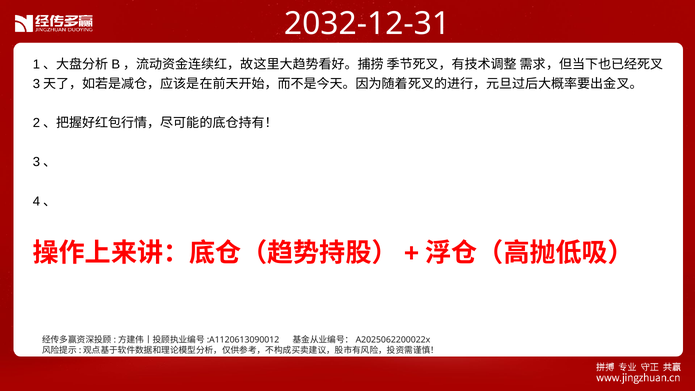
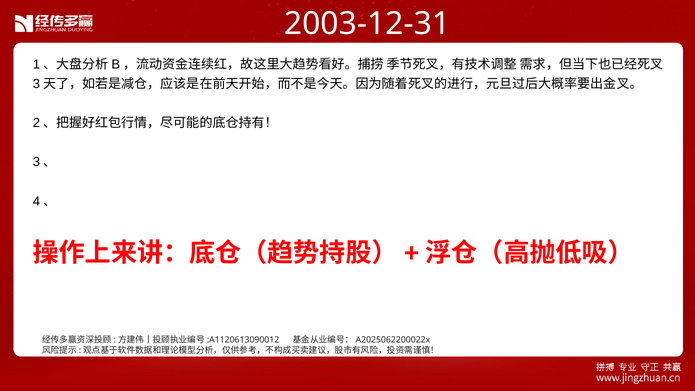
2032-12-31: 2032-12-31 -> 2003-12-31 (367, 24)
